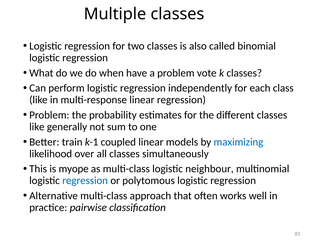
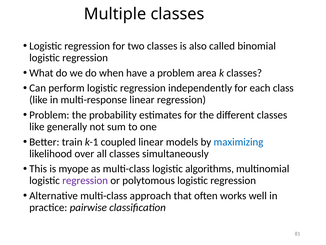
vote: vote -> area (207, 73)
neighbour: neighbour -> algorithms (210, 169)
regression colour: blue -> purple (85, 180)
